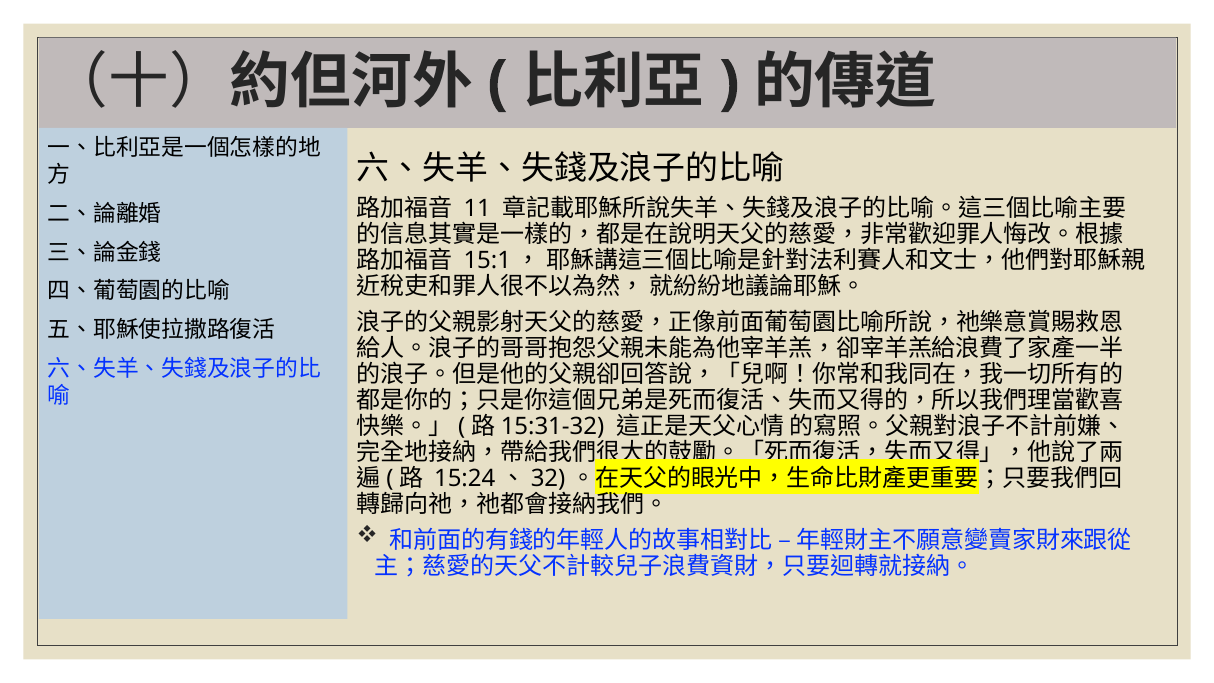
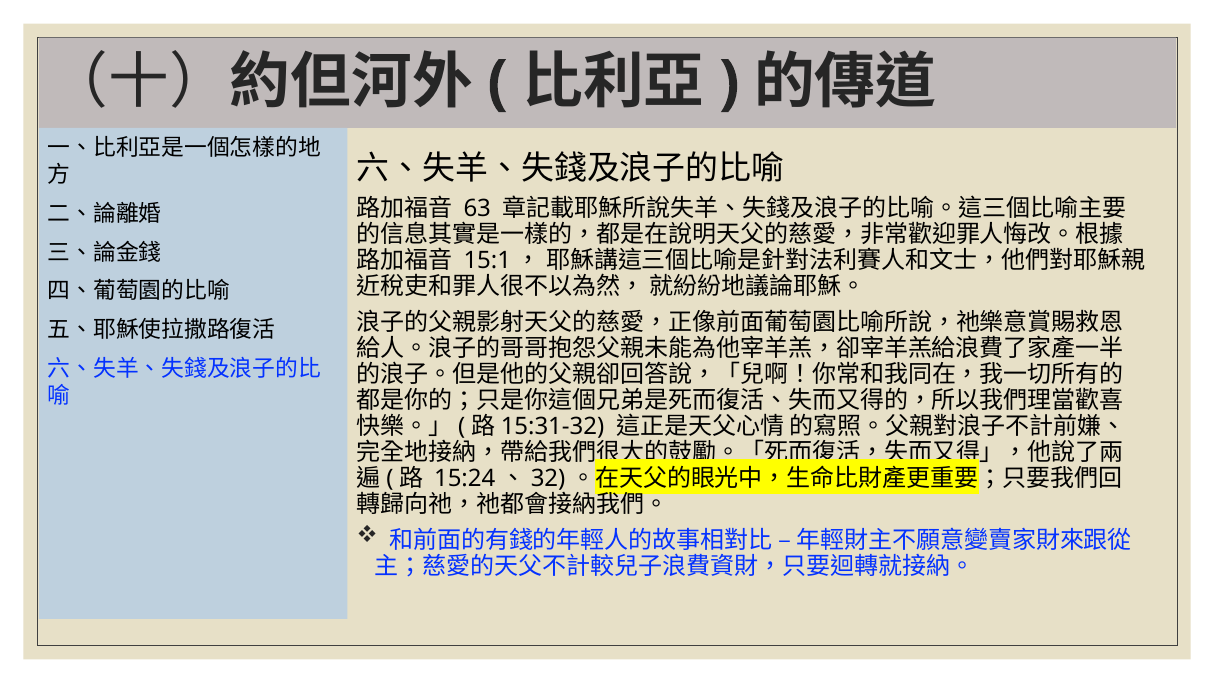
11: 11 -> 63 (477, 209)
